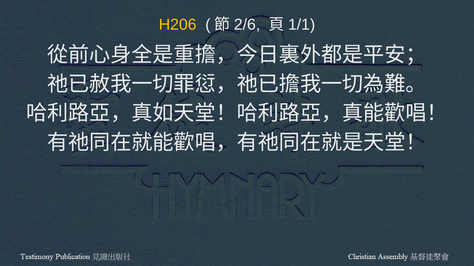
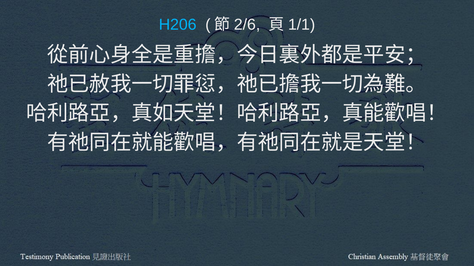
H206 colour: yellow -> light blue (178, 25)
